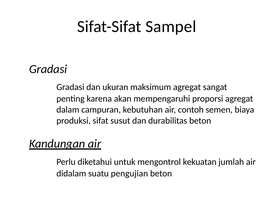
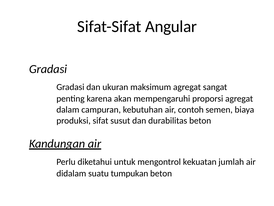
Sampel: Sampel -> Angular (171, 27)
pengujian: pengujian -> tumpukan (129, 173)
